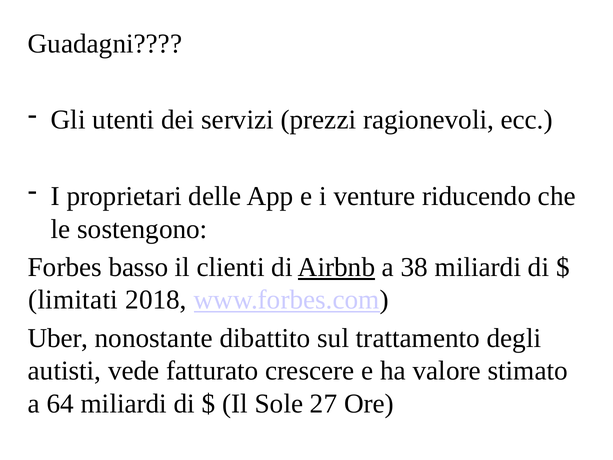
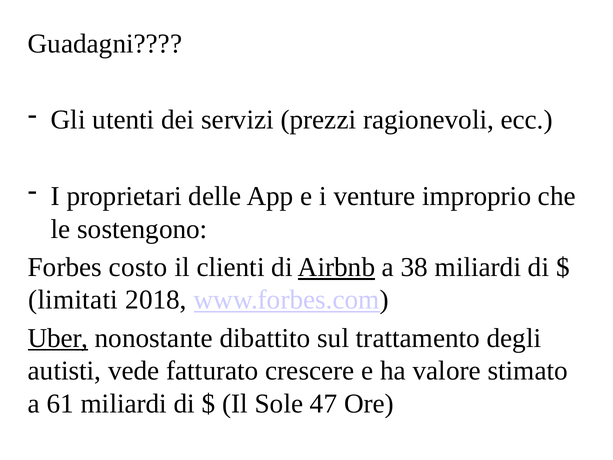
riducendo: riducendo -> improprio (477, 196)
basso: basso -> costo (138, 267)
Uber underline: none -> present (58, 338)
64: 64 -> 61 (60, 403)
27: 27 -> 47 (324, 403)
